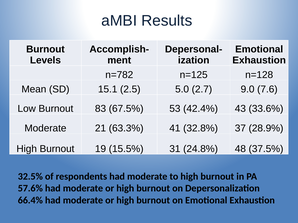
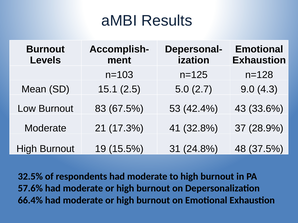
n=782: n=782 -> n=103 (119, 75)
7.6: 7.6 -> 4.3 (267, 89)
63.3%: 63.3% -> 17.3% (126, 129)
